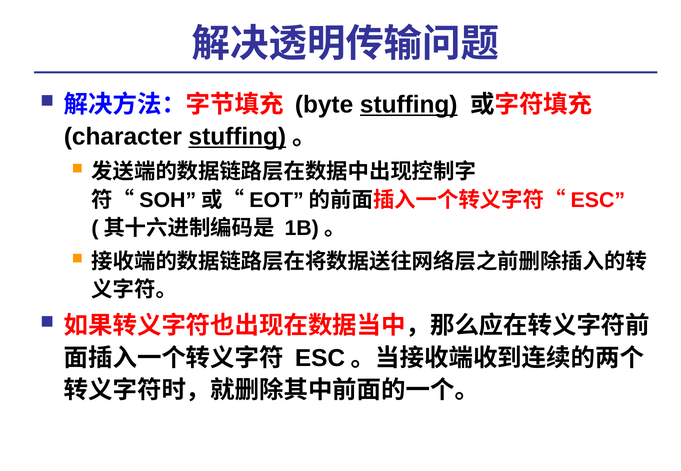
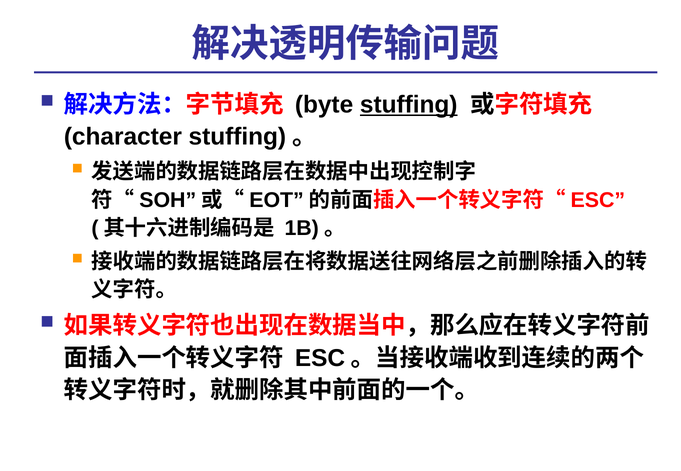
stuffing underline: present -> none (237, 137)
